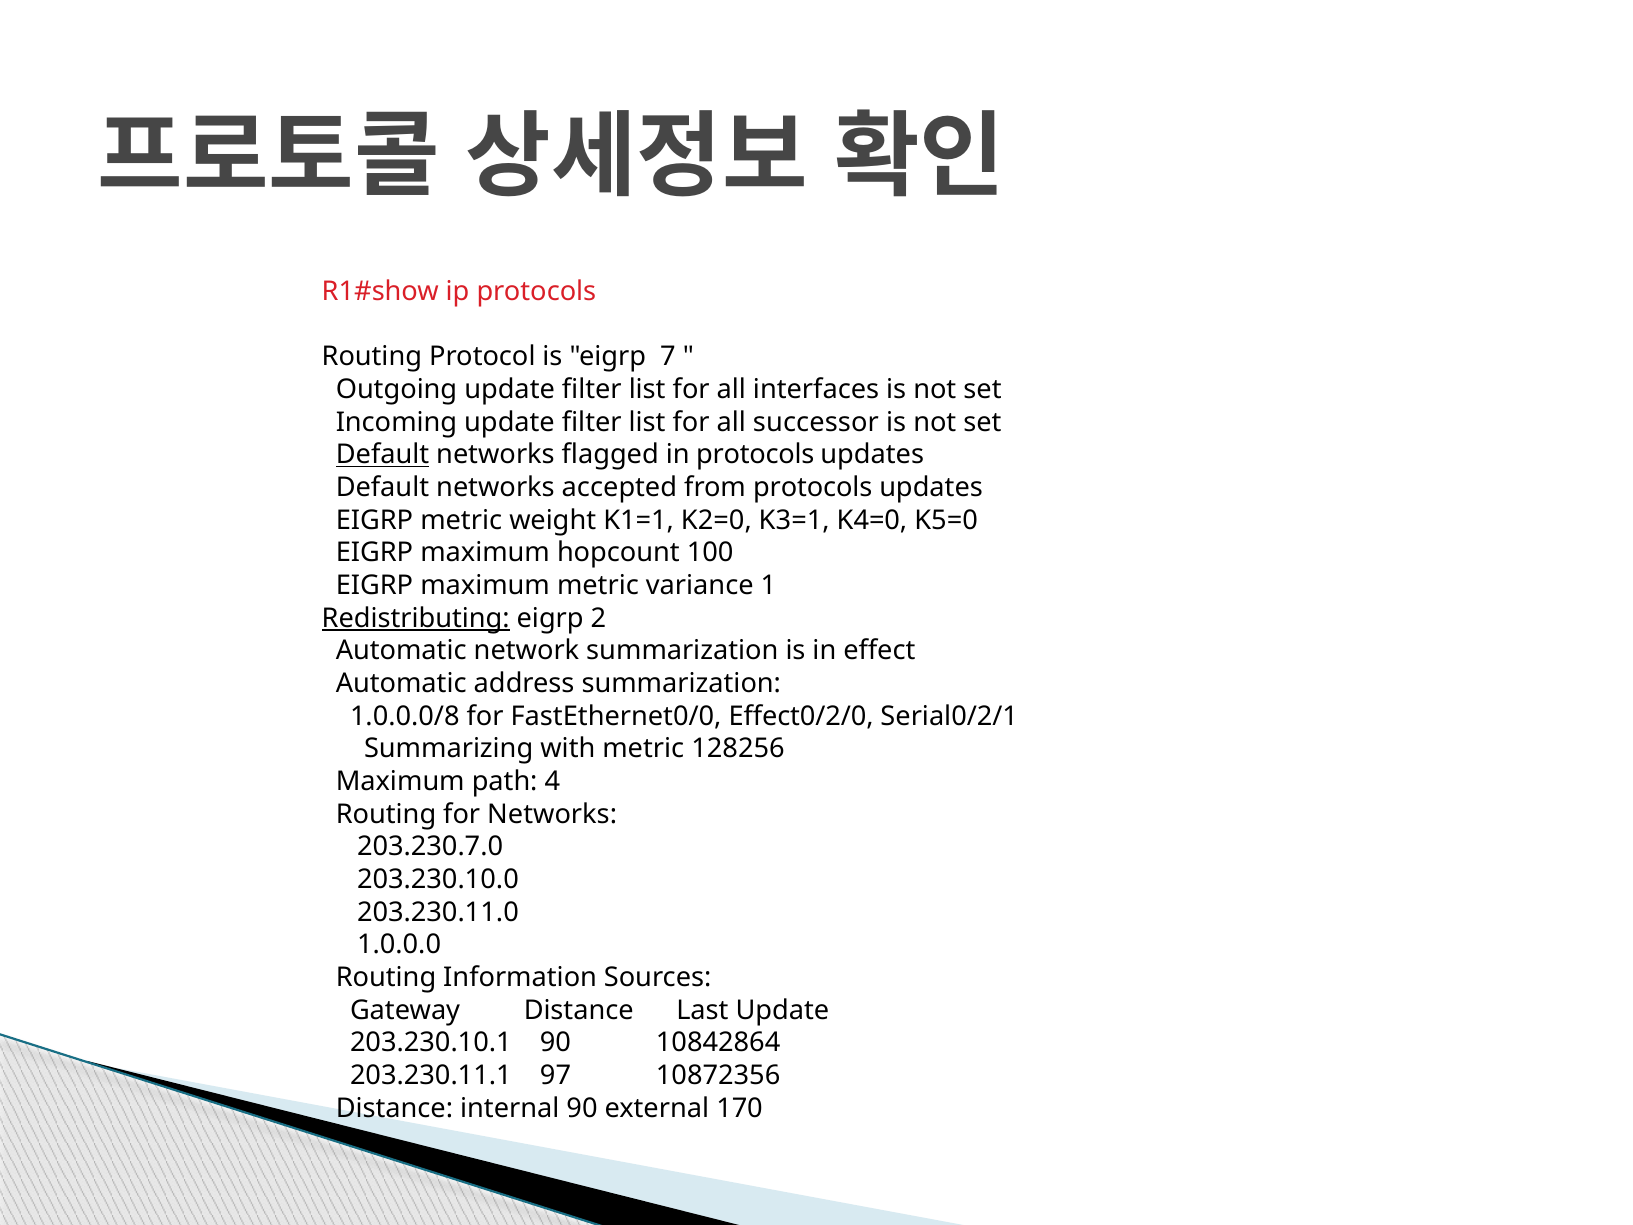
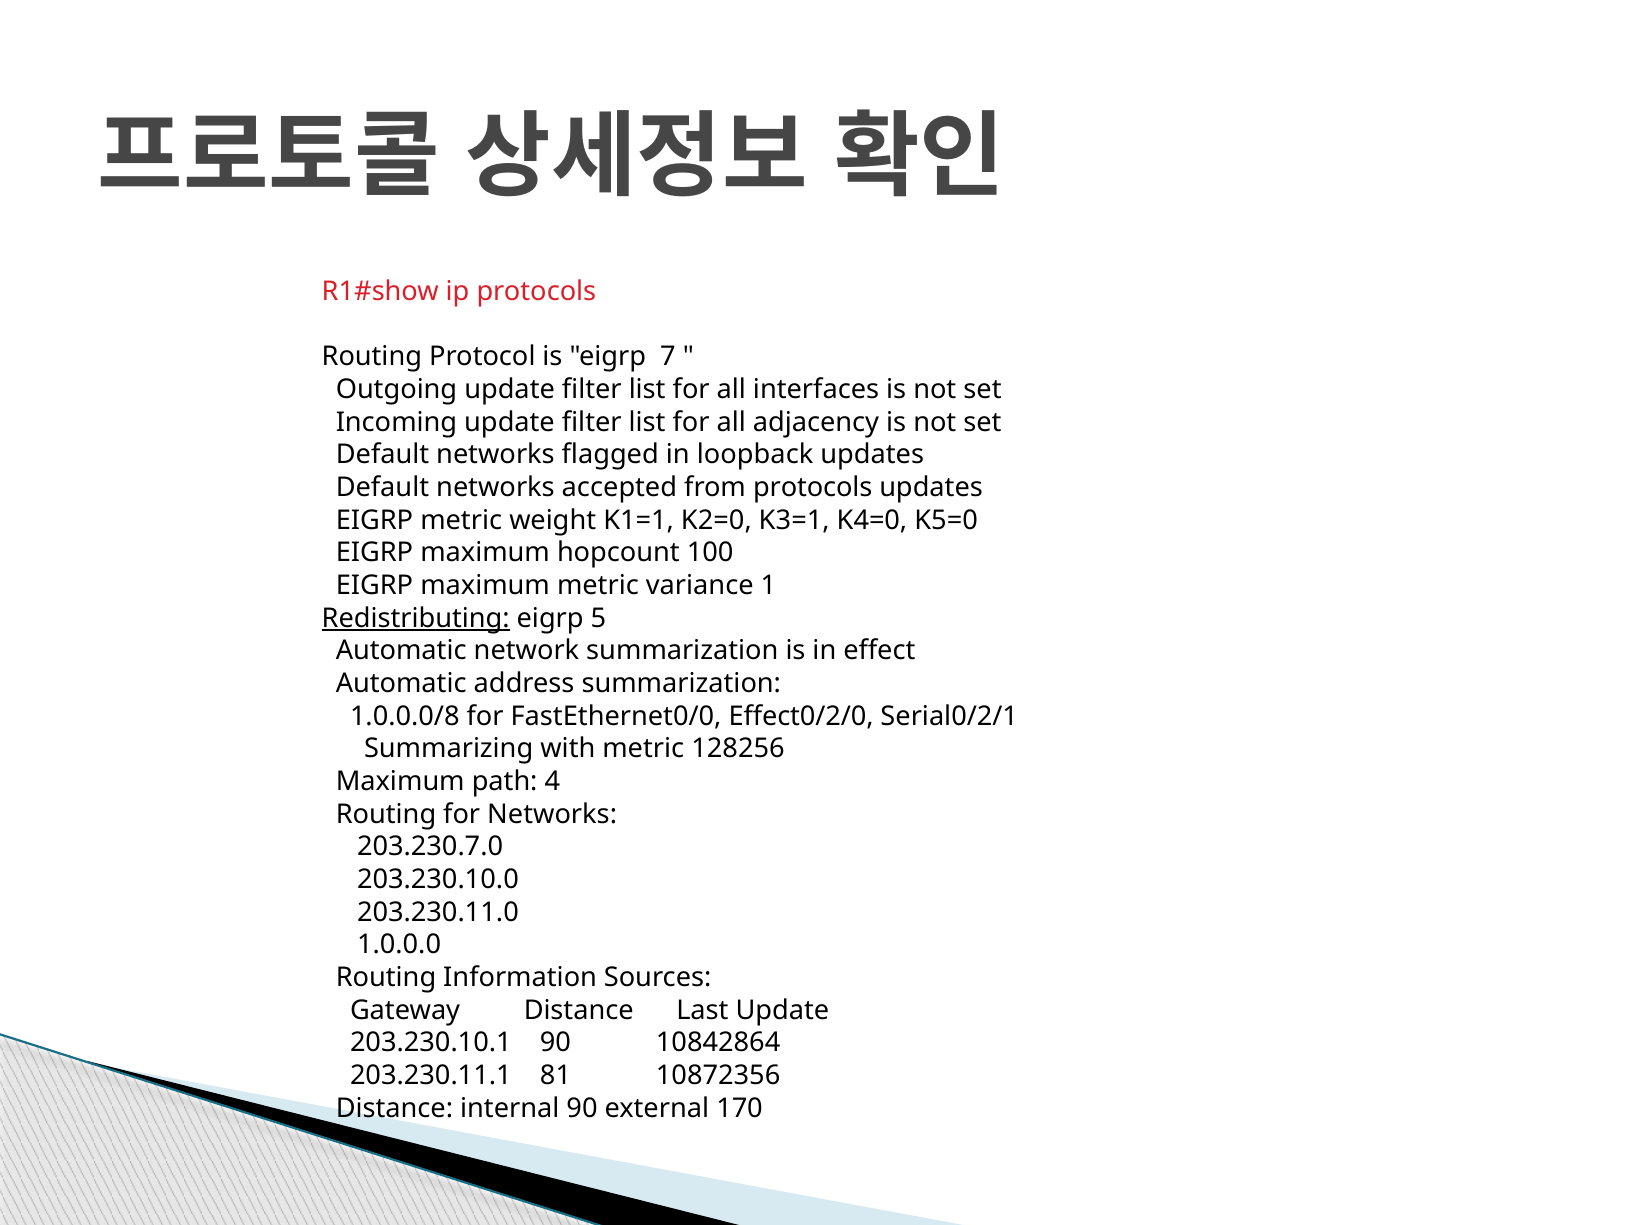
successor: successor -> adjacency (816, 422)
Default underline: present -> none (383, 455)
in protocols: protocols -> loopback (755, 455)
2: 2 -> 5 (598, 618)
97: 97 -> 81 (556, 1075)
